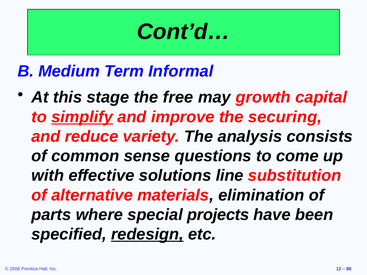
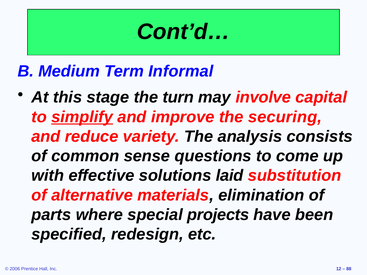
free: free -> turn (178, 97)
growth: growth -> involve (263, 97)
line: line -> laid (230, 176)
redesign underline: present -> none (147, 234)
